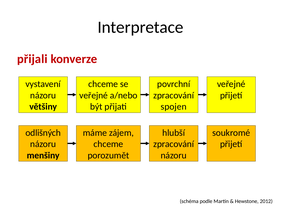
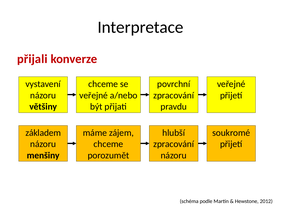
spojen: spojen -> pravdu (174, 106)
odlišných: odlišných -> základem (43, 133)
